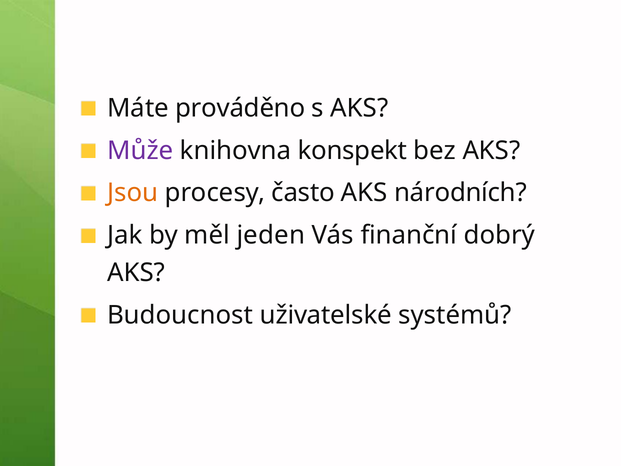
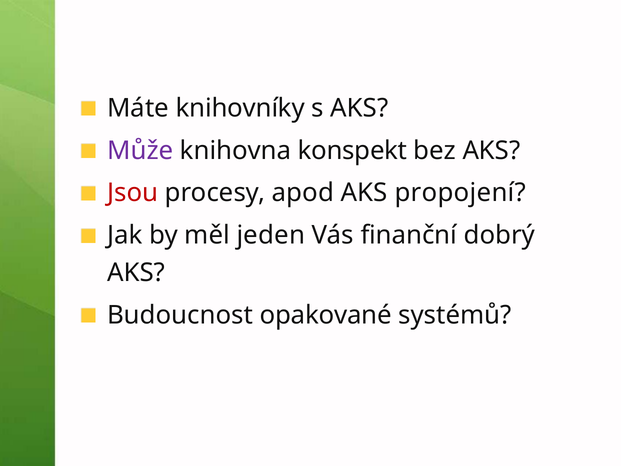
prováděno: prováděno -> knihovníky (240, 108)
Jsou colour: orange -> red (133, 193)
často: často -> apod (303, 193)
národních: národních -> propojení (460, 193)
uživatelské: uživatelské -> opakované (326, 315)
